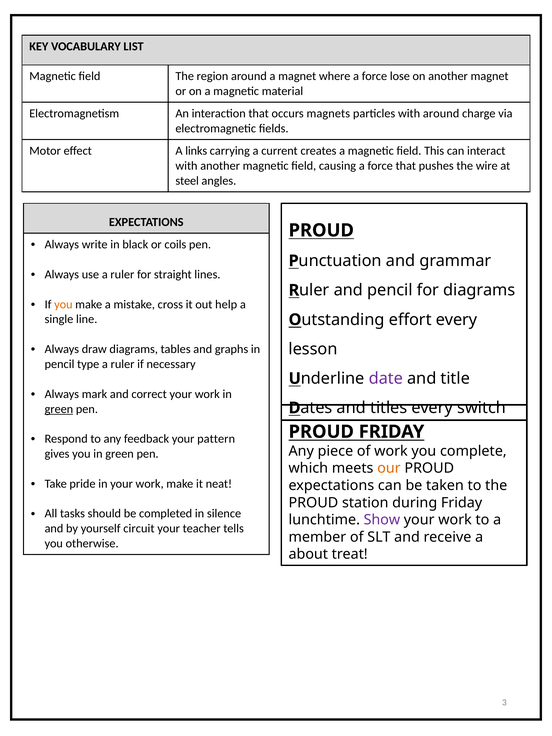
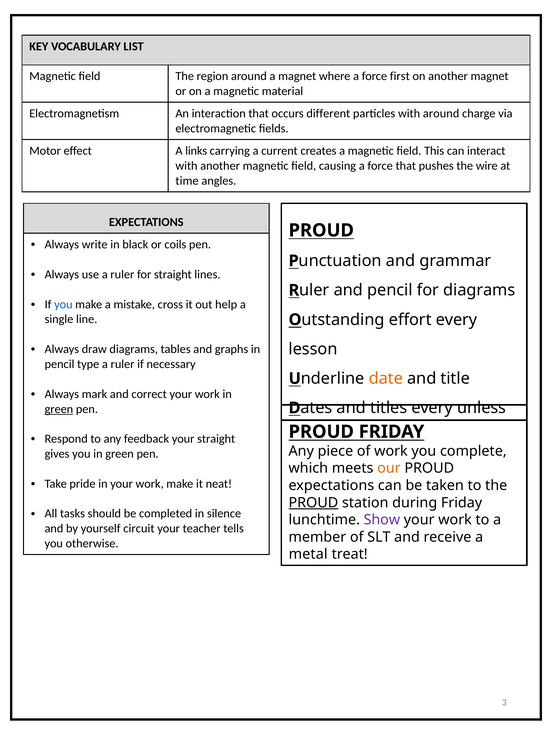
lose: lose -> first (400, 76)
magnets: magnets -> different (328, 114)
steel: steel -> time (187, 181)
you colour: orange -> blue (63, 304)
date colour: purple -> orange (386, 378)
switch: switch -> unless (482, 408)
your pattern: pattern -> straight (216, 439)
PROUD underline: none -> present (313, 503)
about: about -> metal (308, 554)
